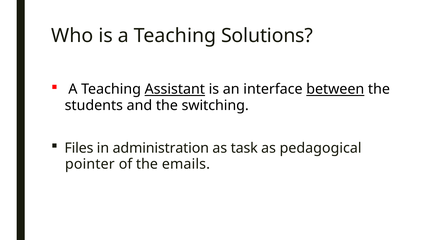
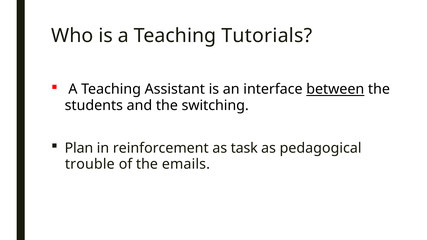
Solutions: Solutions -> Tutorials (267, 36)
Assistant underline: present -> none (175, 89)
Files: Files -> Plan (79, 148)
administration: administration -> reinforcement (161, 148)
pointer: pointer -> trouble (90, 164)
